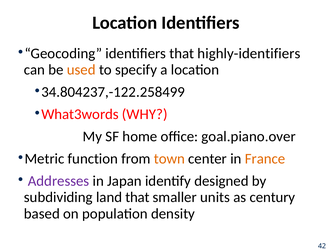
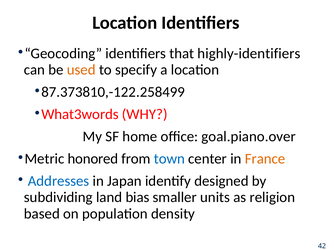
34.804237,-122.258499: 34.804237,-122.258499 -> 87.373810,-122.258499 (113, 92)
function: function -> honored (93, 159)
town colour: orange -> blue (169, 159)
Addresses colour: purple -> blue (59, 181)
land that: that -> bias (137, 198)
century: century -> religion (272, 198)
